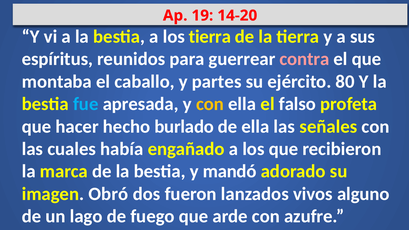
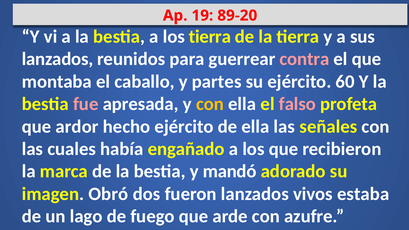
14-20: 14-20 -> 89-20 (237, 16)
espíritus: espíritus -> lanzados (57, 59)
80: 80 -> 60 (345, 82)
fue colour: light blue -> pink (86, 104)
falso colour: white -> pink (297, 104)
hacer: hacer -> ardor (77, 127)
hecho burlado: burlado -> ejército (184, 127)
alguno: alguno -> estaba (363, 194)
